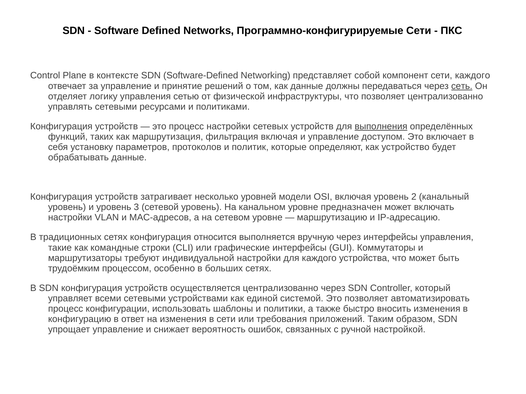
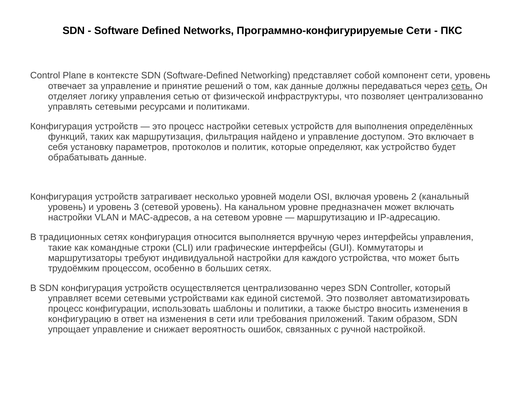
сети каждого: каждого -> уровень (473, 76)
выполнения underline: present -> none (381, 127)
фильтрация включая: включая -> найдено (279, 137)
